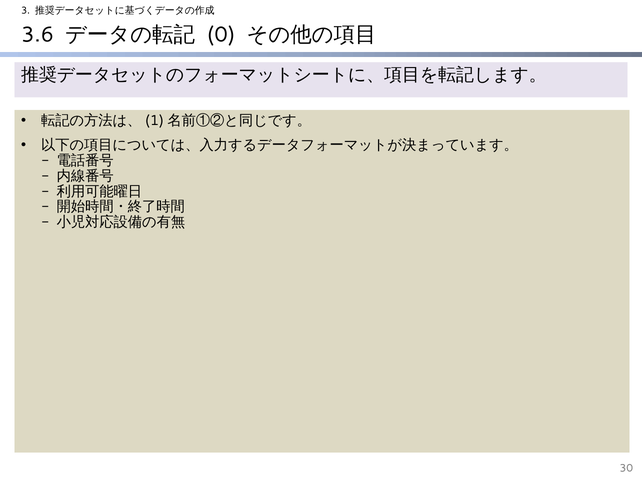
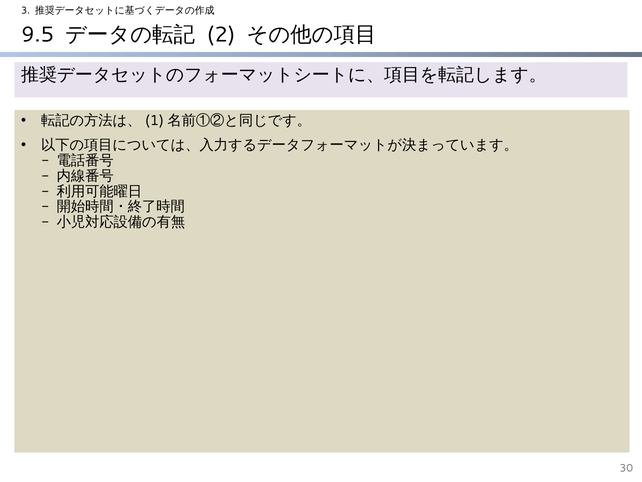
3.6: 3.6 -> 9.5 (38, 35)
0: 0 -> 2 (221, 35)
